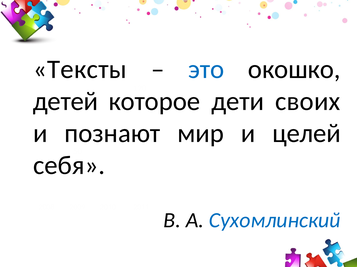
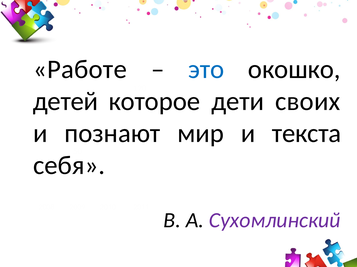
Тексты: Тексты -> Работе (80, 69)
целей: целей -> текста (307, 134)
Сухомлинский colour: blue -> purple (275, 221)
